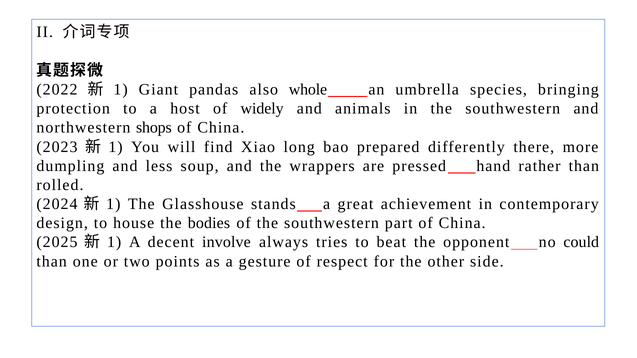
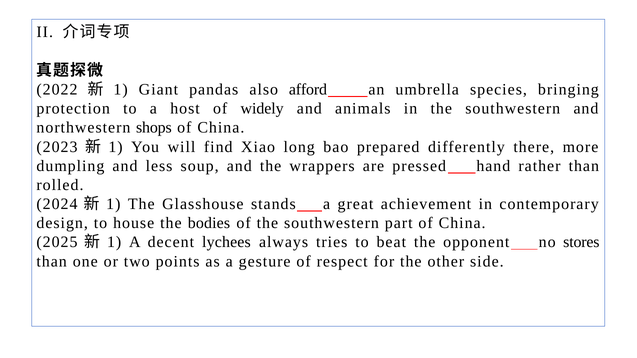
whole: whole -> afford (308, 90)
involve: involve -> lychees (226, 242)
could: could -> stores (581, 242)
